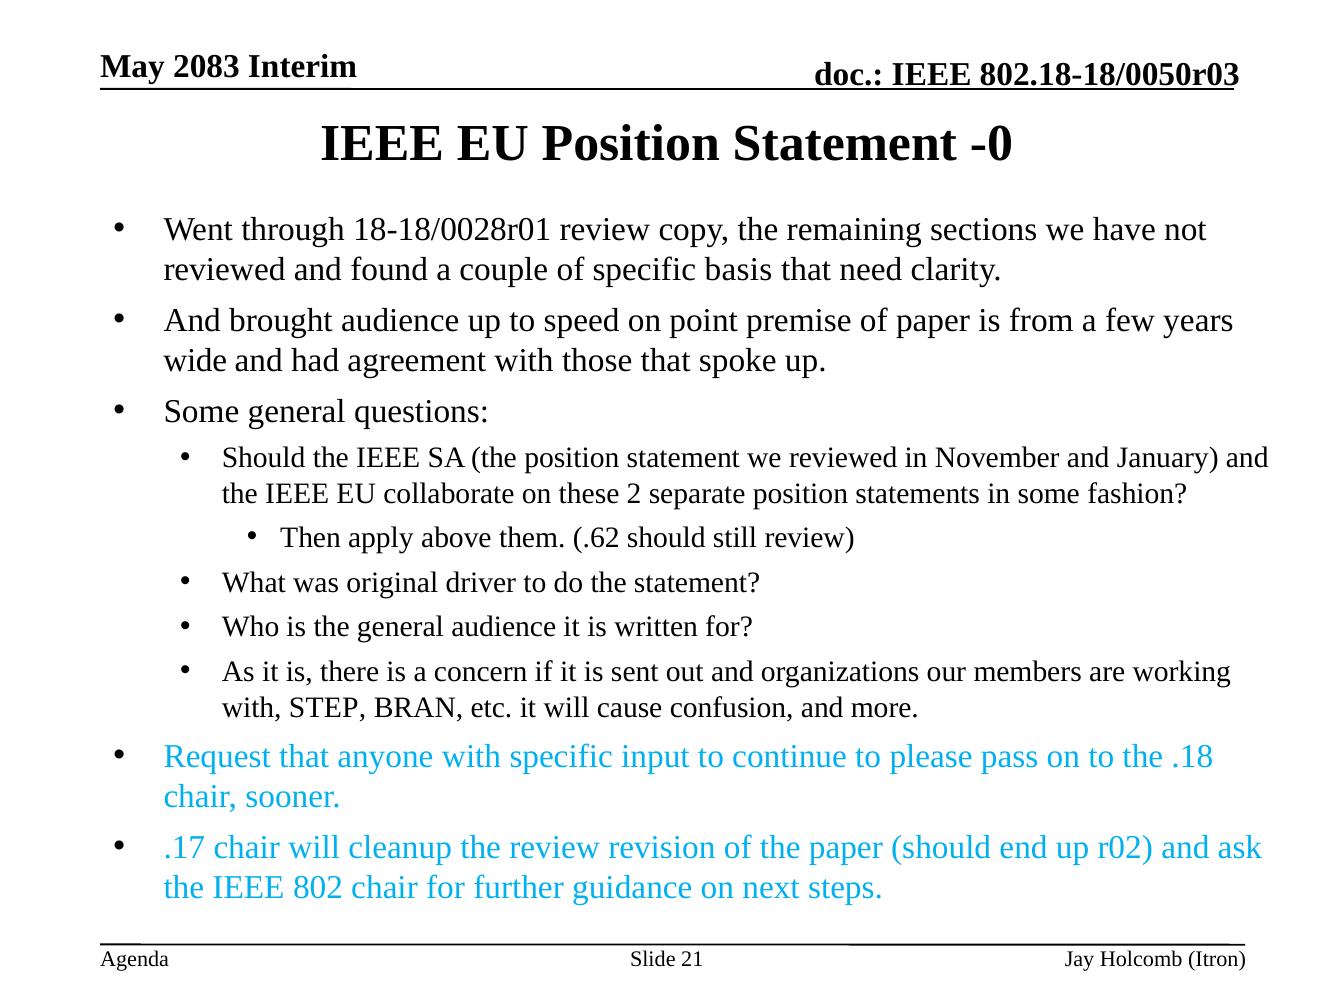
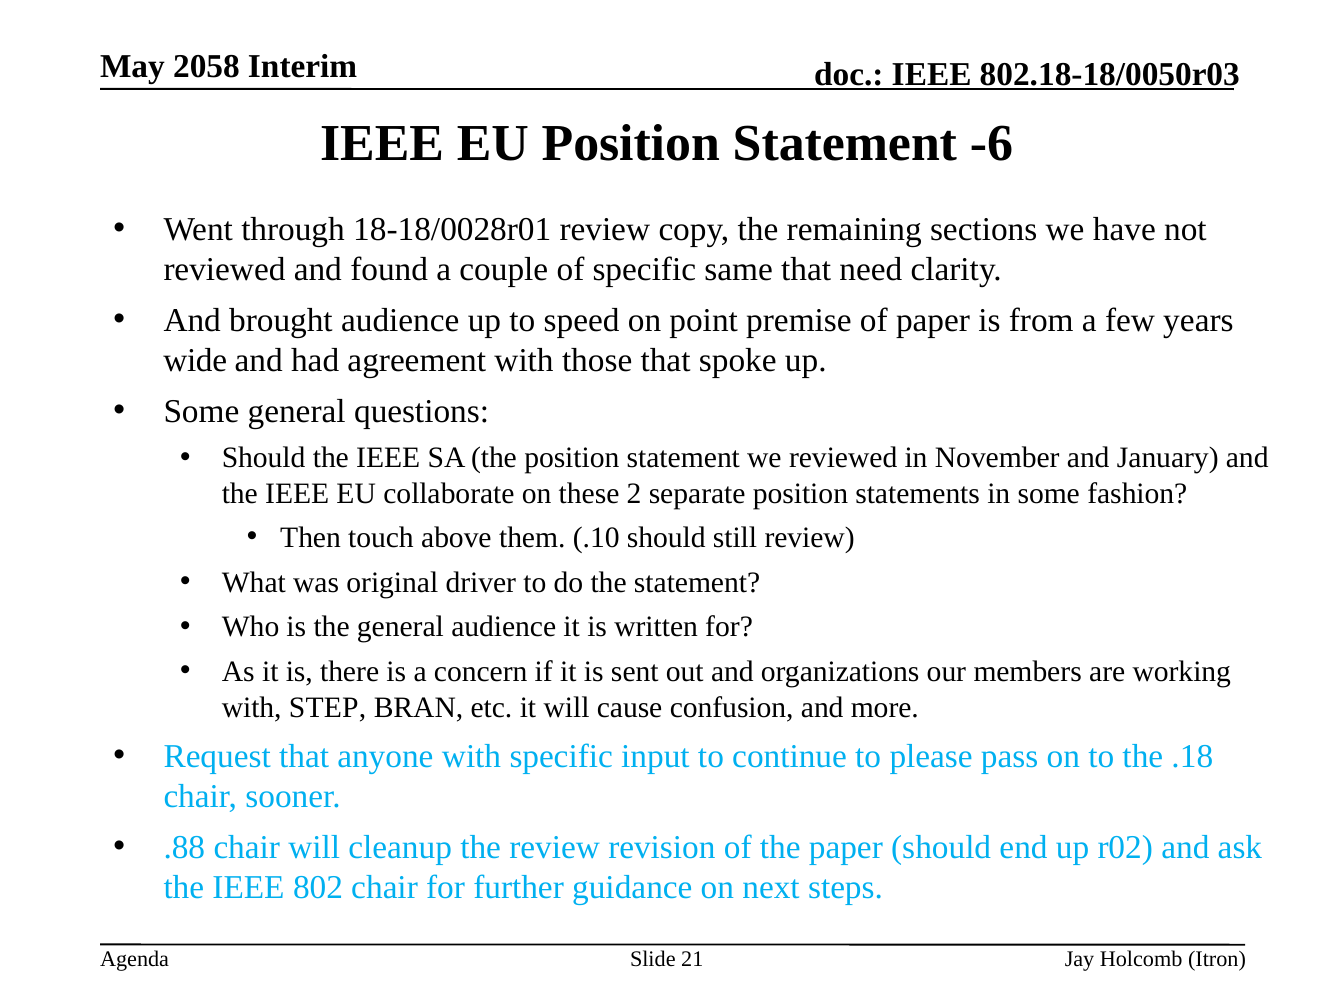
2083: 2083 -> 2058 (206, 67)
-0: -0 -> -6 (992, 143)
basis: basis -> same (739, 269)
apply: apply -> touch (381, 538)
.62: .62 -> .10 (596, 538)
.17: .17 -> .88 (184, 848)
